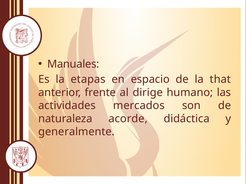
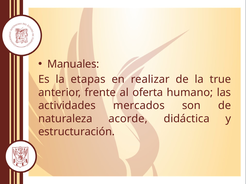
espacio: espacio -> realizar (150, 80)
that: that -> true (220, 80)
dirige: dirige -> oferta (148, 93)
generalmente: generalmente -> estructuración (77, 132)
